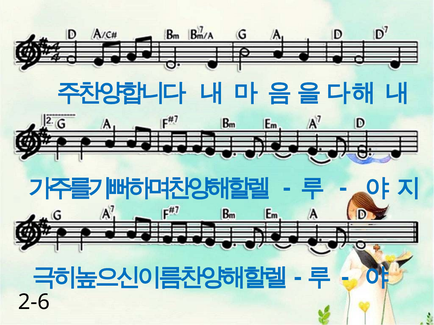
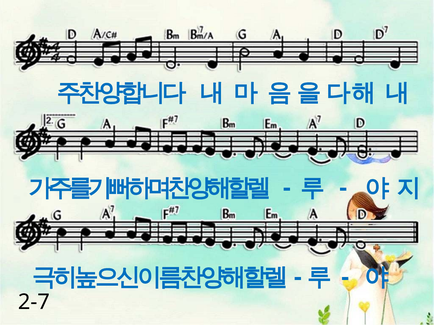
2-6: 2-6 -> 2-7 (34, 303)
